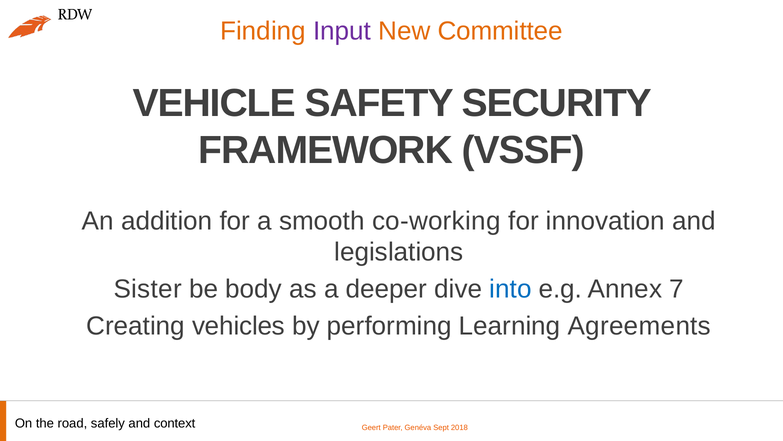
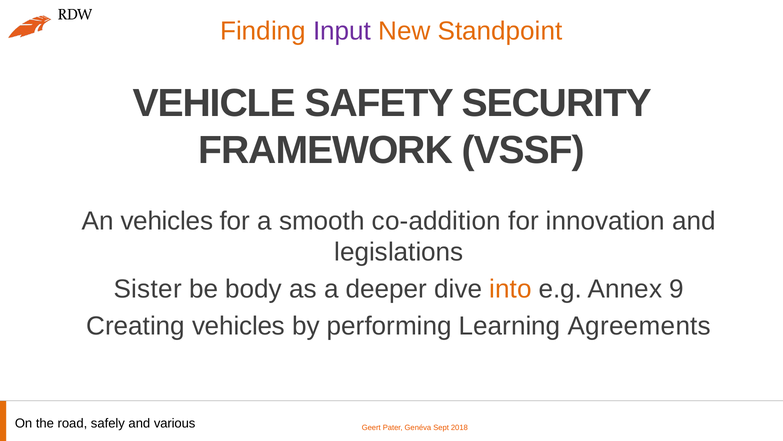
Committee: Committee -> Standpoint (500, 31)
An addition: addition -> vehicles (167, 221)
co-working: co-working -> co-addition (436, 221)
into colour: blue -> orange (510, 289)
7: 7 -> 9 (677, 289)
context: context -> various (175, 423)
